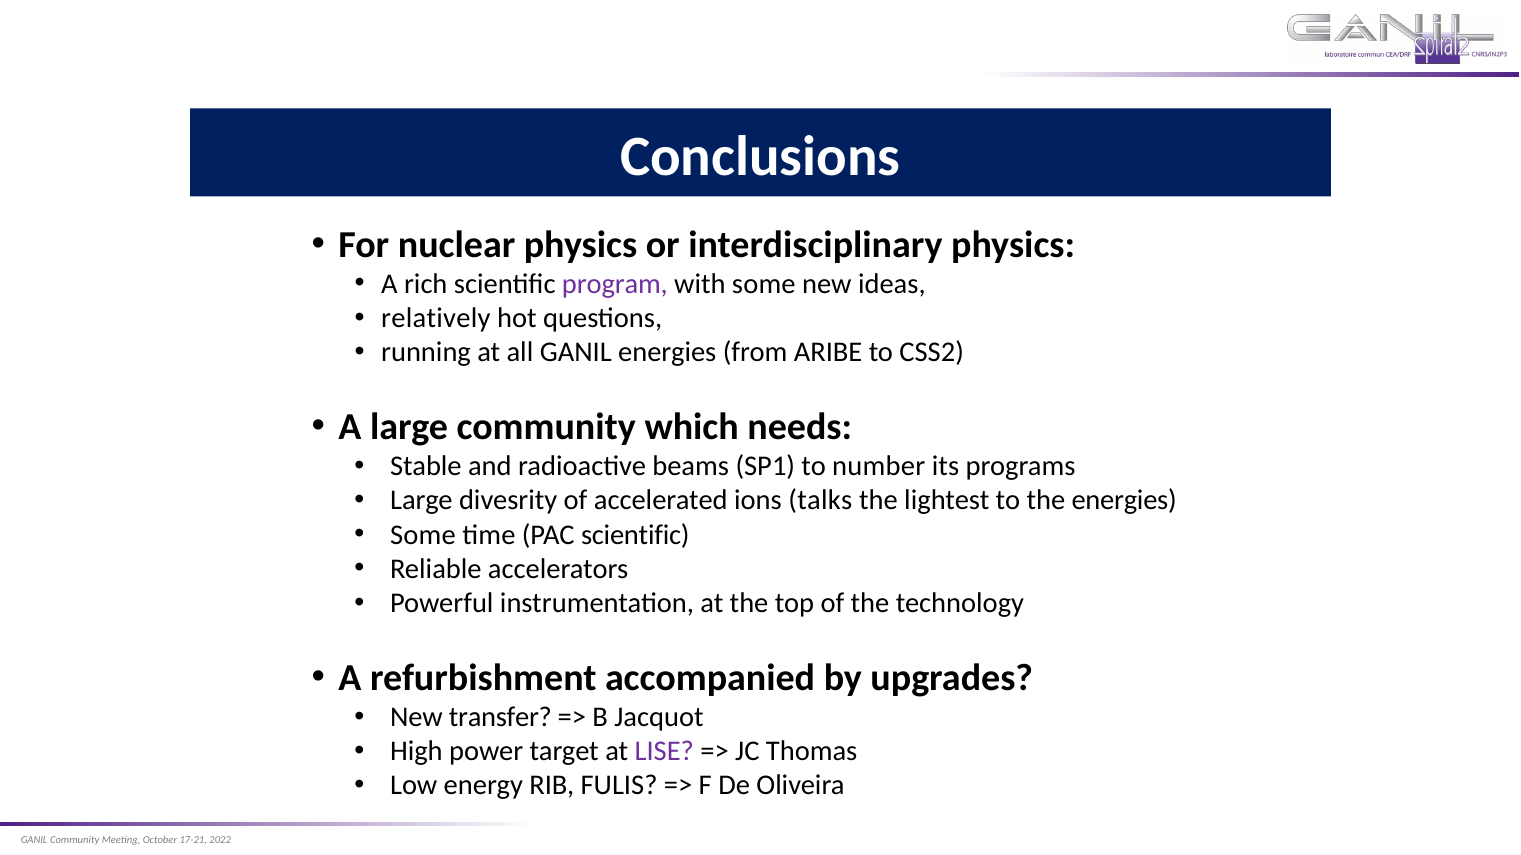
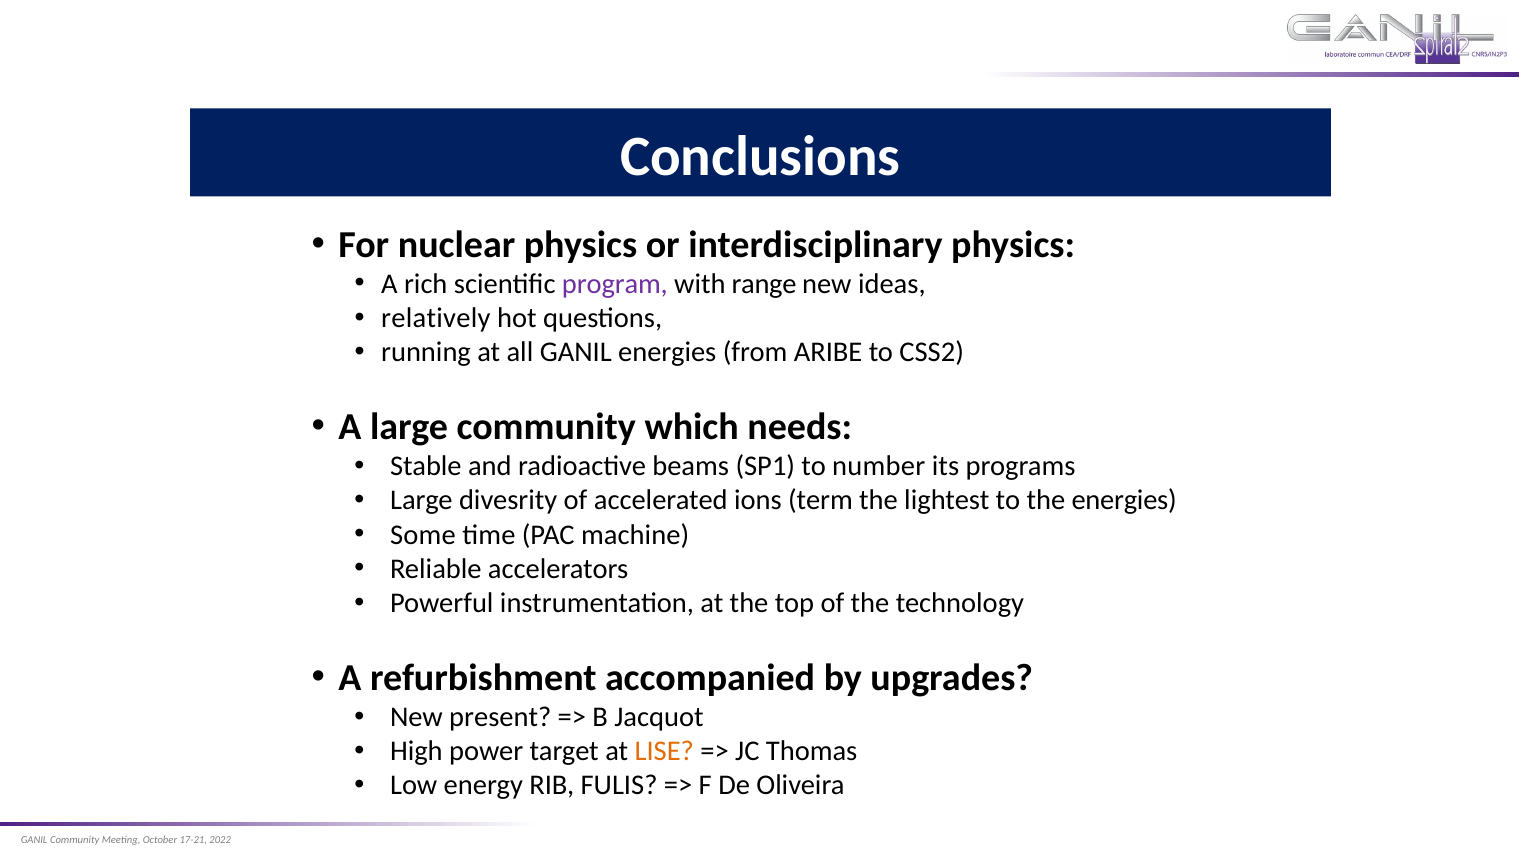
with some: some -> range (764, 284)
talks: talks -> term (821, 501)
PAC scientific: scientific -> machine (635, 535)
transfer: transfer -> present (500, 718)
LISE colour: purple -> orange (664, 752)
